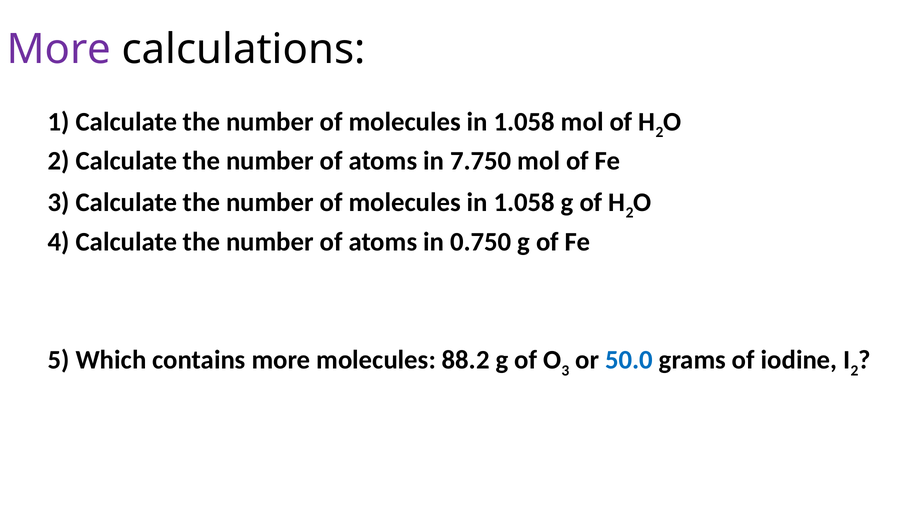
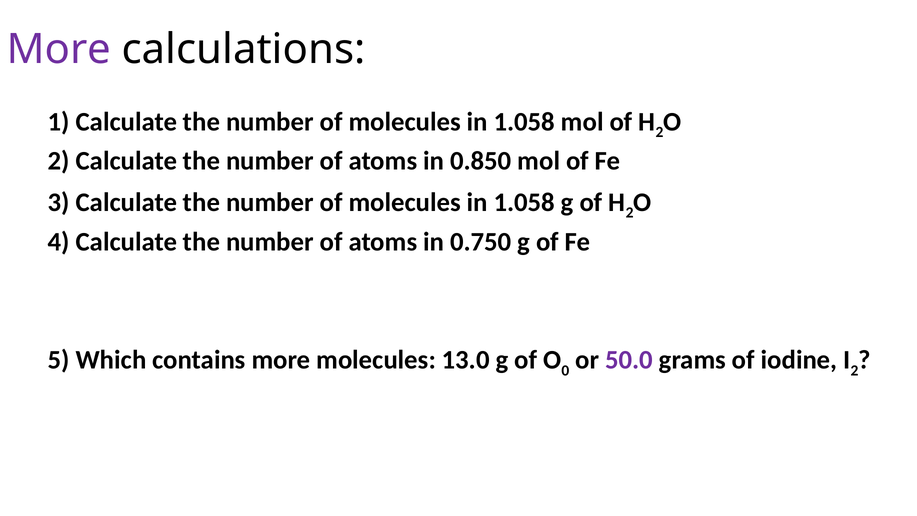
7.750: 7.750 -> 0.850 (481, 161)
88.2: 88.2 -> 13.0 (466, 360)
3: 3 -> 0 (565, 370)
50.0 colour: blue -> purple (629, 360)
